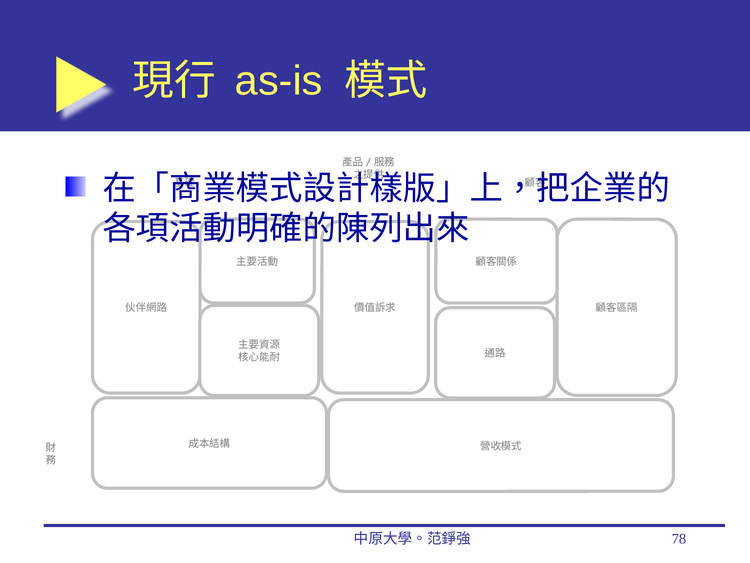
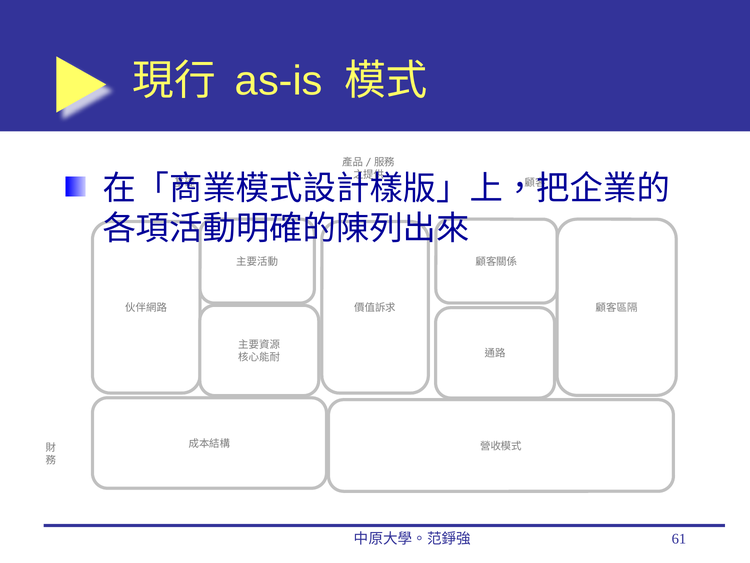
78: 78 -> 61 (679, 539)
